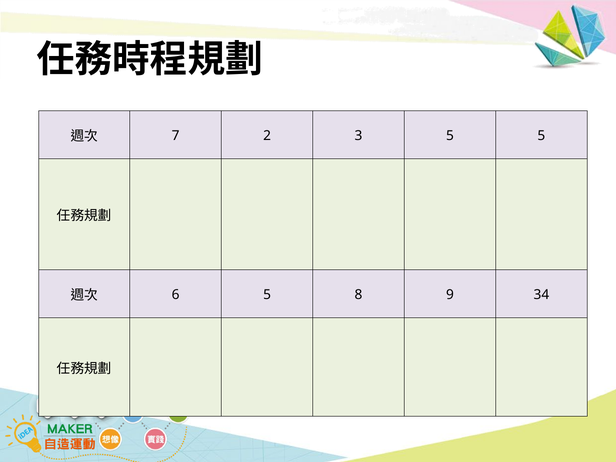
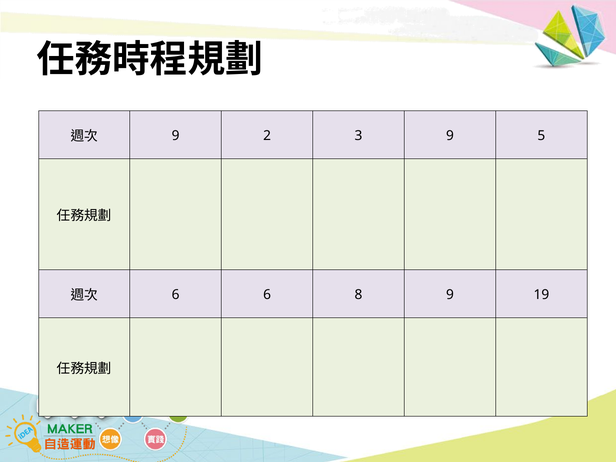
7: 7 -> 9 (176, 136)
3 5: 5 -> 9 (450, 136)
6 5: 5 -> 6 (267, 295)
34: 34 -> 19 (541, 295)
